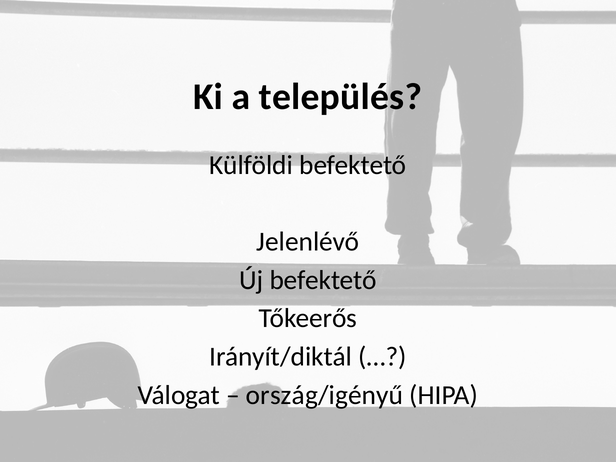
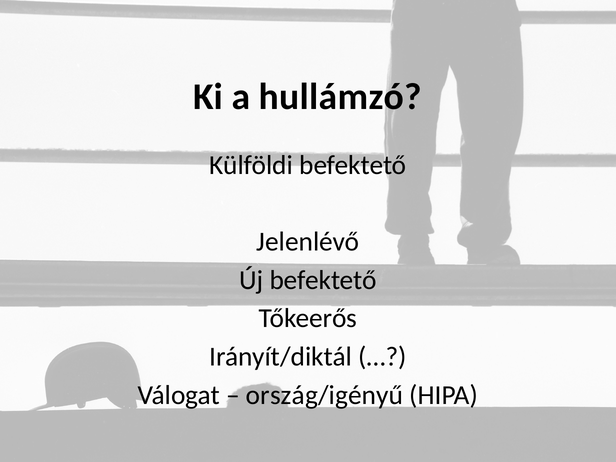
település: település -> hullámzó (340, 97)
